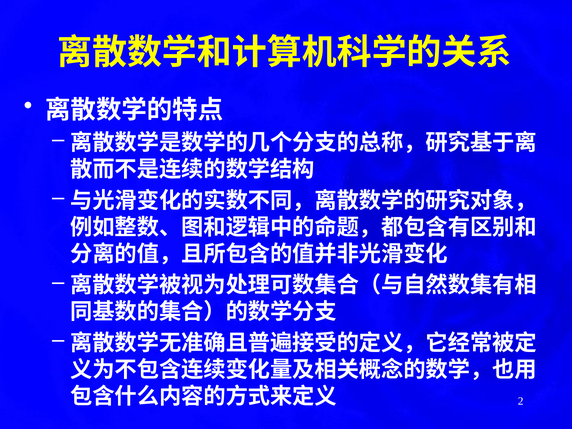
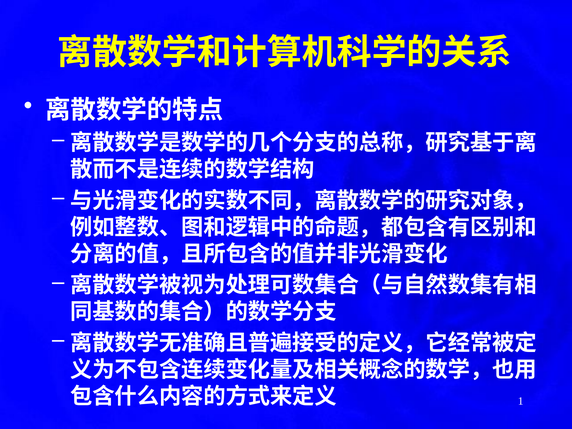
2: 2 -> 1 (521, 401)
